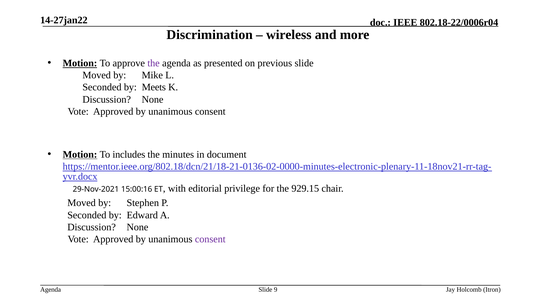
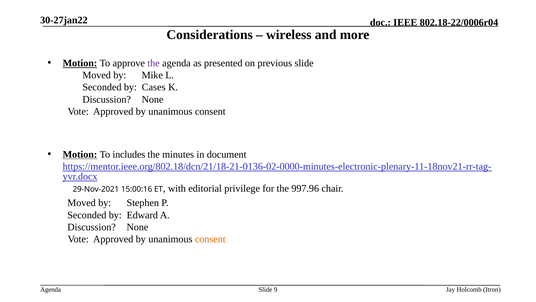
14-27jan22: 14-27jan22 -> 30-27jan22 (64, 20)
Discrimination: Discrimination -> Considerations (210, 35)
Meets: Meets -> Cases (154, 87)
929.15: 929.15 -> 997.96 (305, 188)
consent colour: purple -> orange (210, 239)
